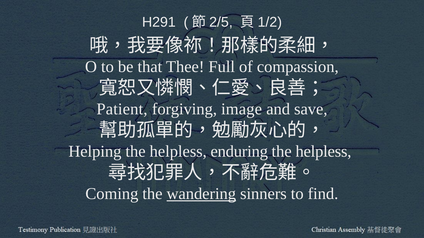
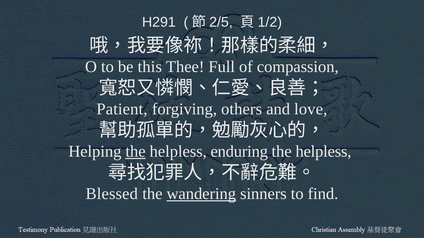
that: that -> this (150, 67)
image: image -> others (242, 109)
save: save -> love (311, 109)
the underline: none -> present (136, 152)
Coming: Coming -> Blessed (112, 194)
